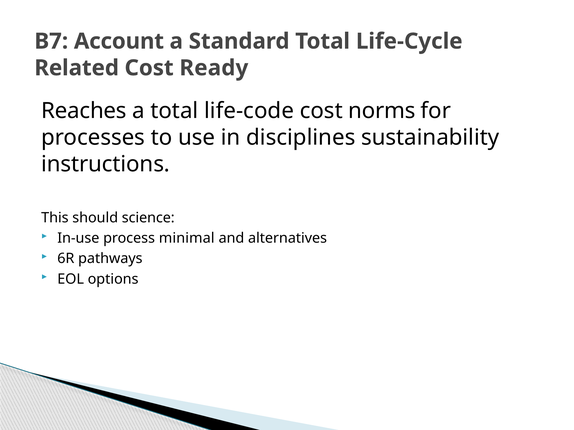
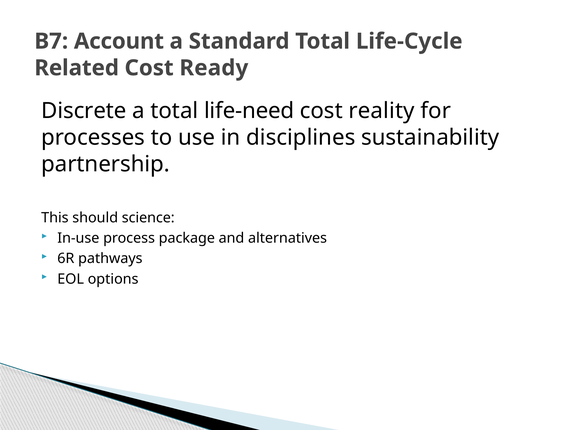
Reaches: Reaches -> Discrete (84, 111)
life-code: life-code -> life-need (249, 111)
norms: norms -> reality (382, 111)
instructions: instructions -> partnership (106, 164)
minimal: minimal -> package (187, 238)
